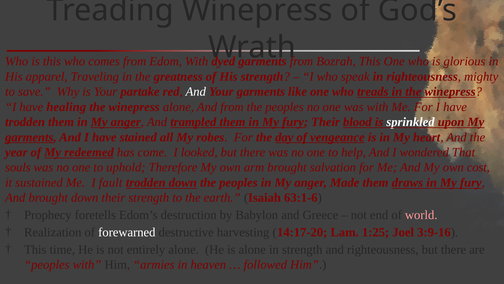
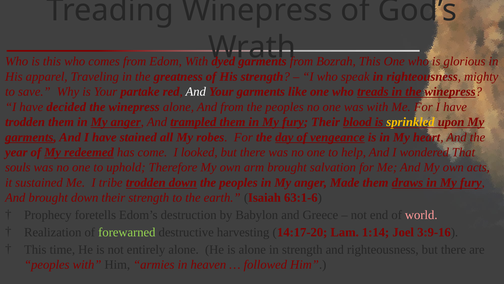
healing: healing -> decided (66, 107)
sprinkled colour: white -> yellow (410, 122)
cost: cost -> acts (478, 167)
fault: fault -> tribe (111, 182)
forewarned colour: white -> light green (127, 232)
1:25: 1:25 -> 1:14 (376, 232)
